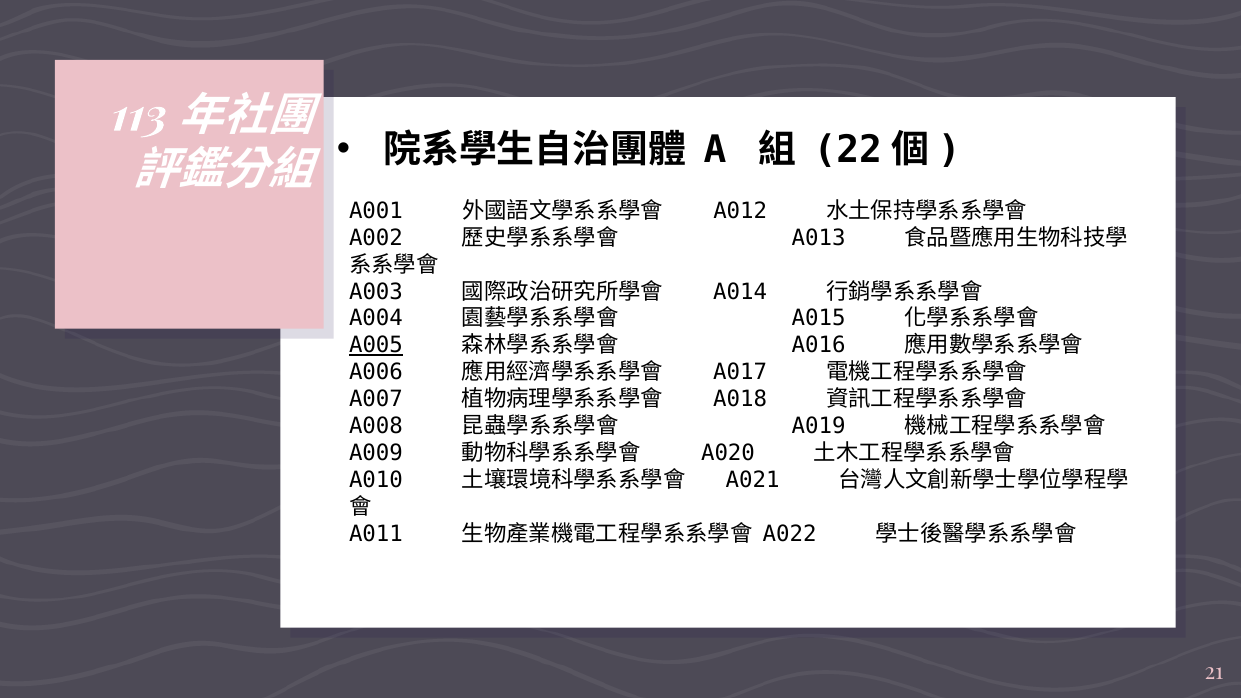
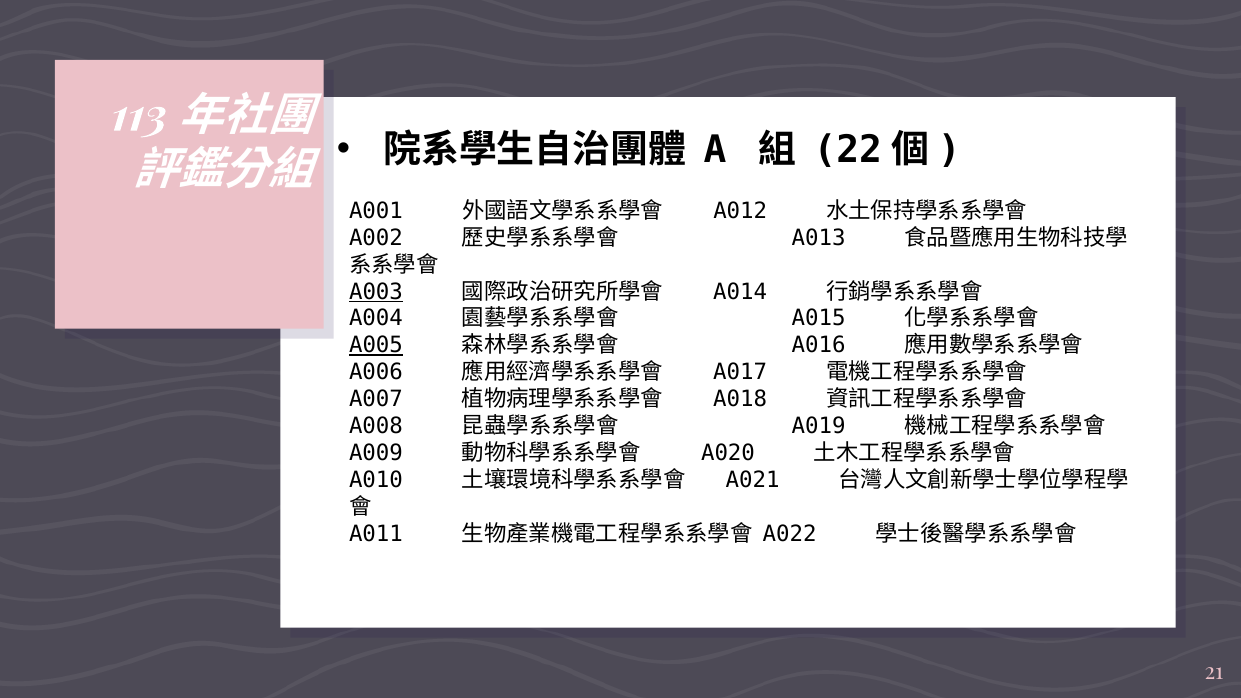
A003 underline: none -> present (376, 292)
